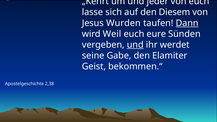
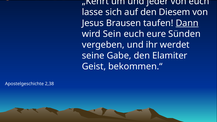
Wurden: Wurden -> Brausen (124, 23)
Weil: Weil -> Sein (112, 34)
und underline: present -> none (135, 45)
